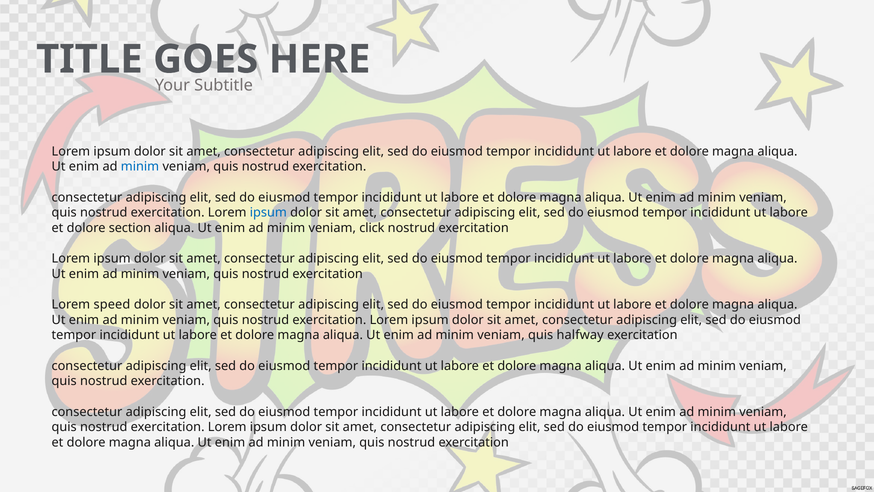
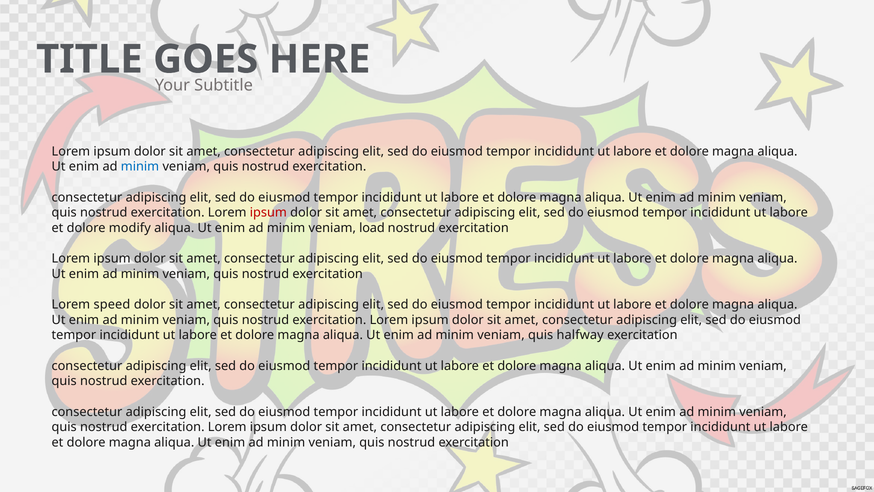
ipsum colour: blue -> red (268, 213)
section: section -> modify (130, 228)
click: click -> load (372, 228)
